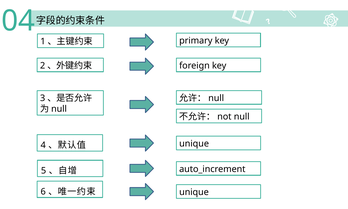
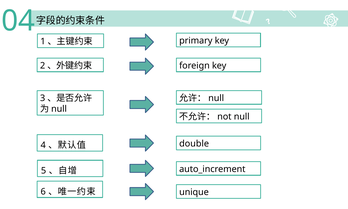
unique: unique -> double (194, 143)
